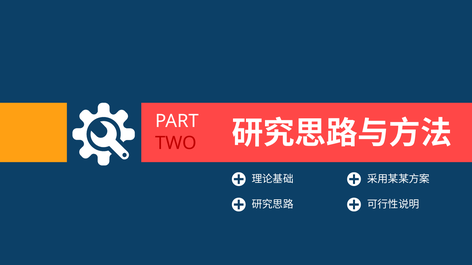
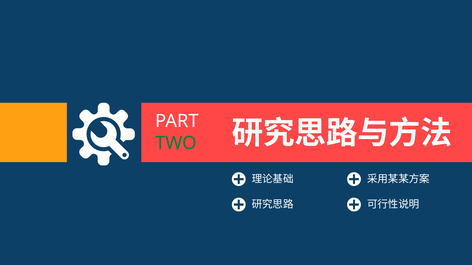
TWO colour: red -> green (176, 143)
